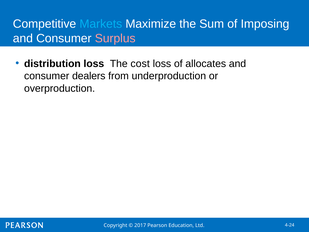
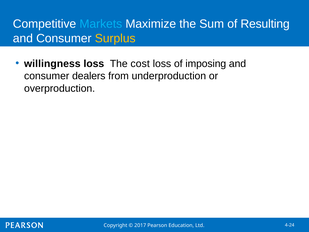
Imposing: Imposing -> Resulting (265, 24)
Surplus colour: pink -> yellow (115, 38)
distribution: distribution -> willingness (52, 64)
allocates: allocates -> imposing (206, 64)
